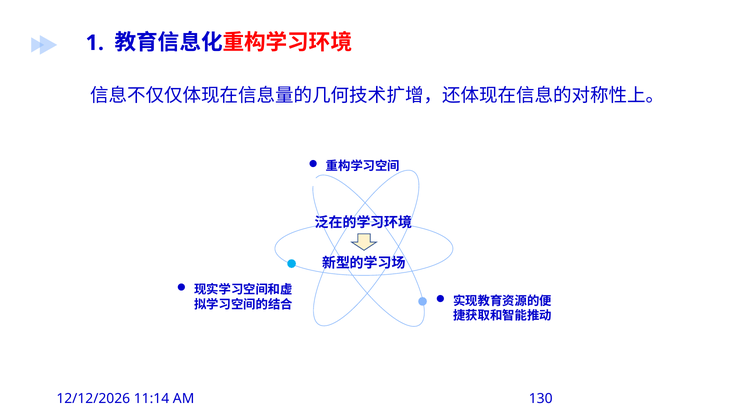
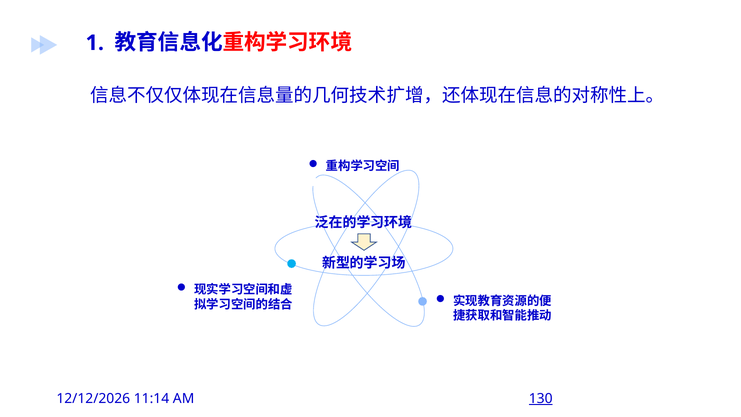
130 underline: none -> present (541, 398)
